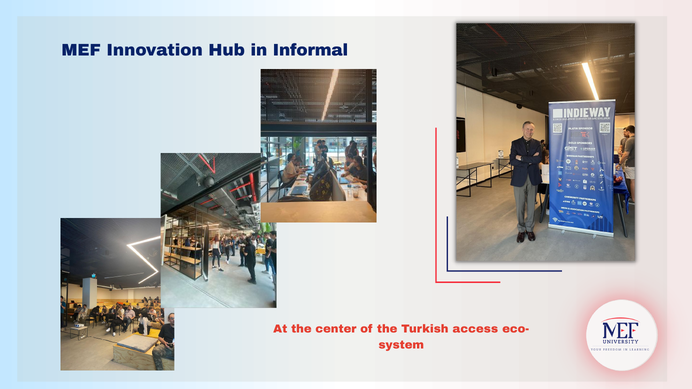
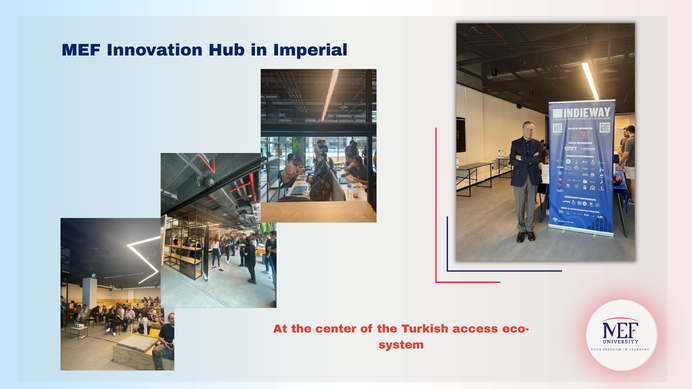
Informal: Informal -> Imperial (310, 50)
